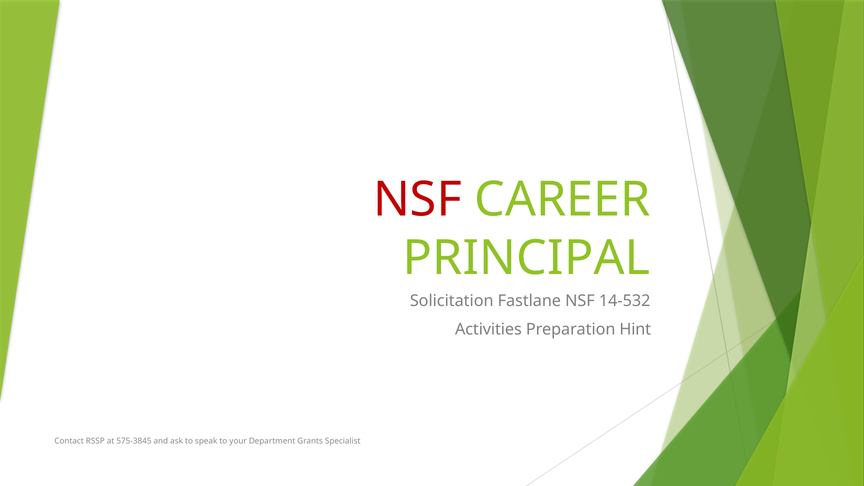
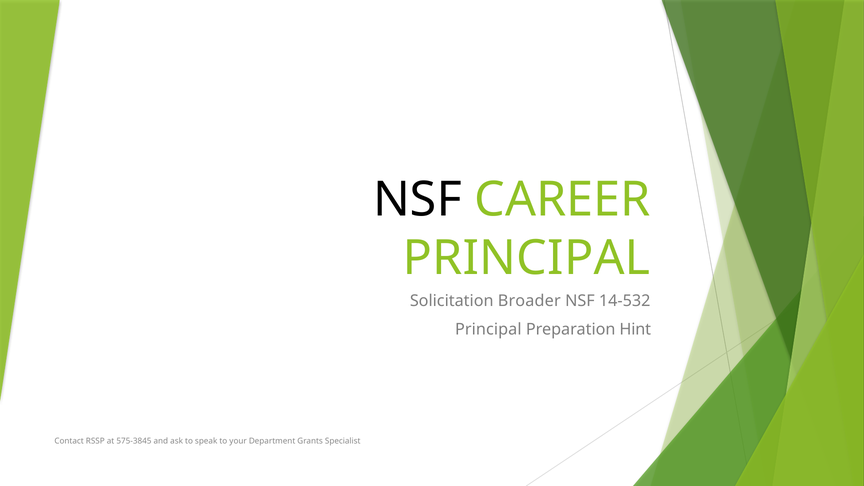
NSF colour: red -> black (417, 200)
Fastlane: Fastlane -> Broader (529, 301)
Activities: Activities -> Principal (488, 330)
